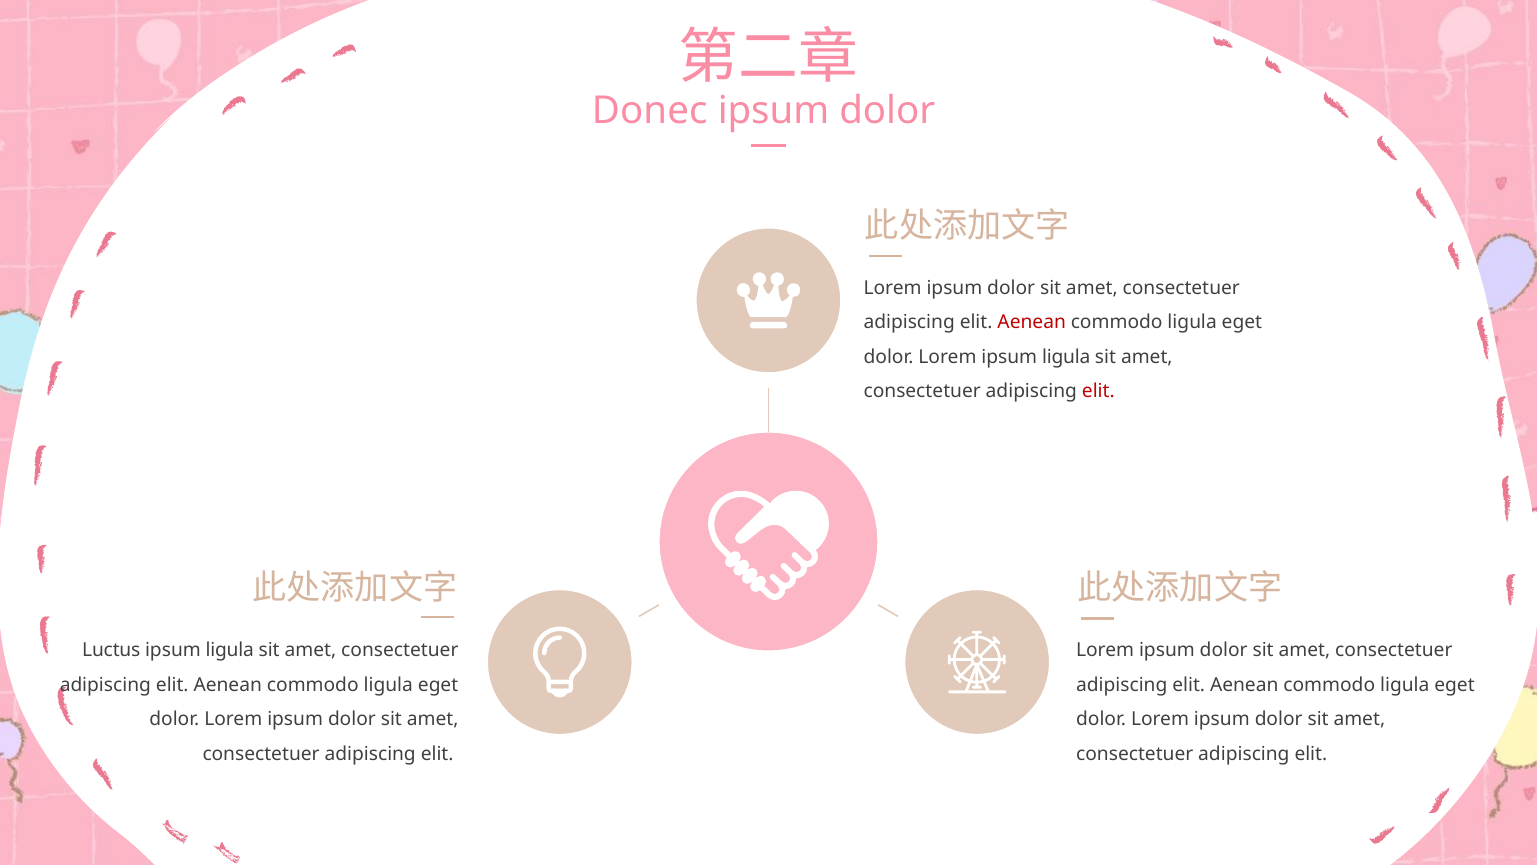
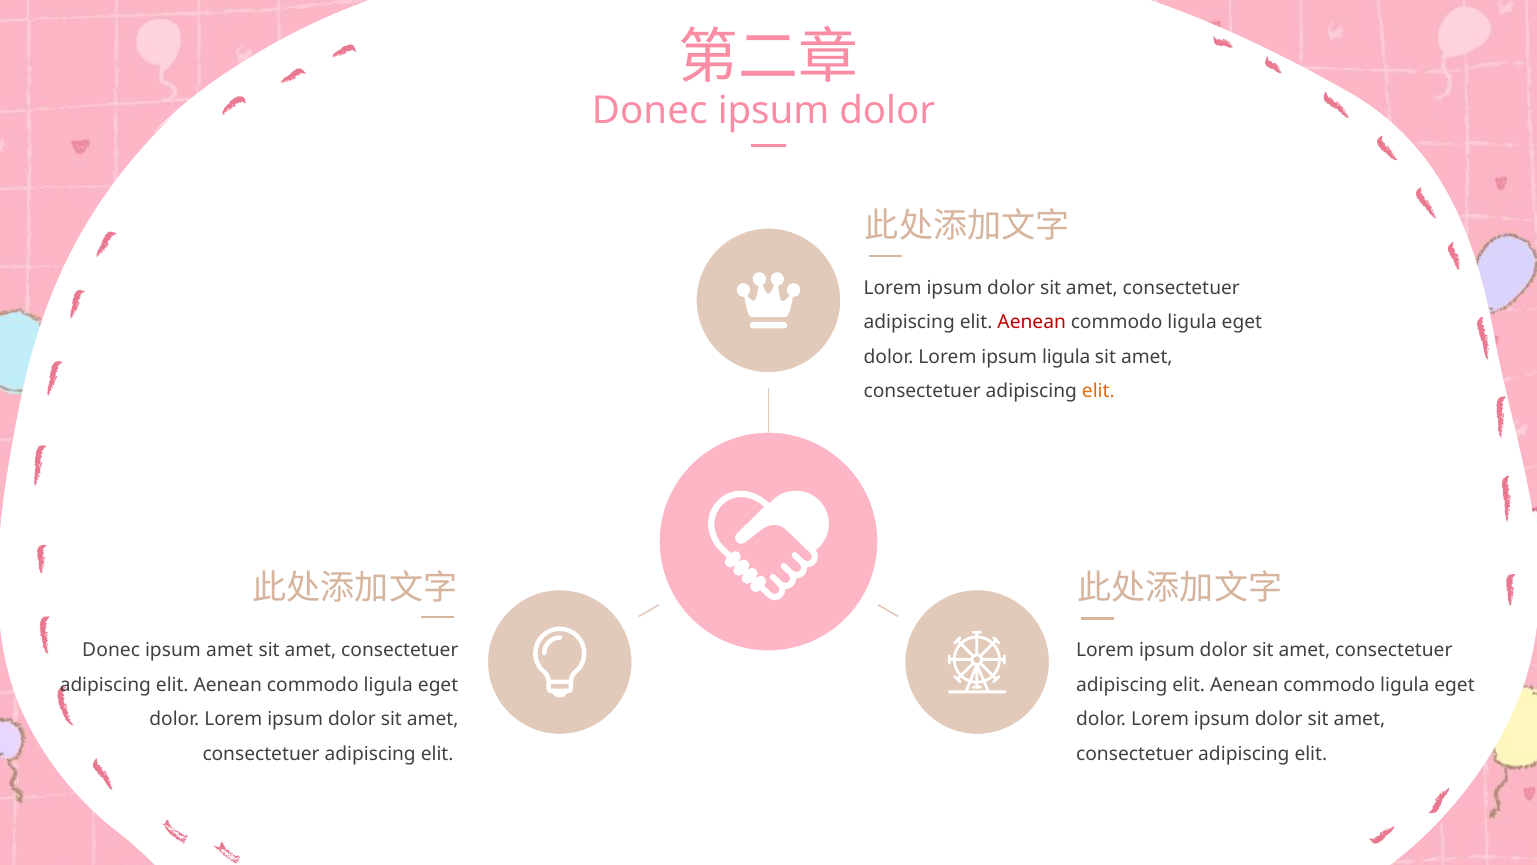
elit colour: red -> orange (1098, 391)
Luctus: Luctus -> Donec (111, 650)
ligula: ligula -> amet (230, 650)
